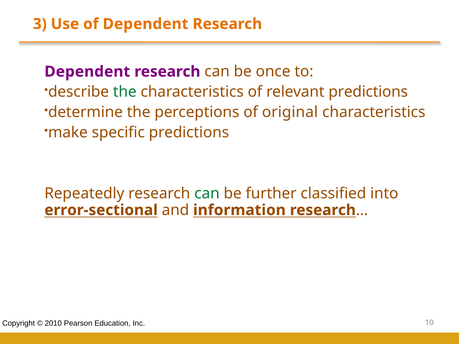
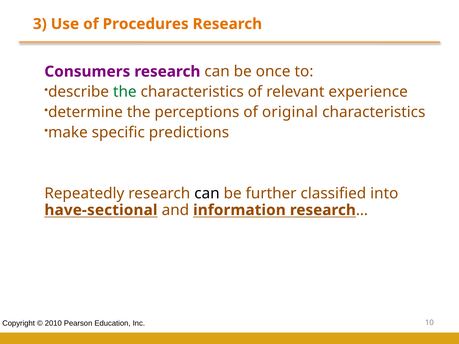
of Dependent: Dependent -> Procedures (146, 24)
Dependent: Dependent -> Consumers (87, 72)
relevant predictions: predictions -> experience (368, 92)
can colour: green -> black (207, 194)
error-sectional: error-sectional -> have-sectional (101, 210)
